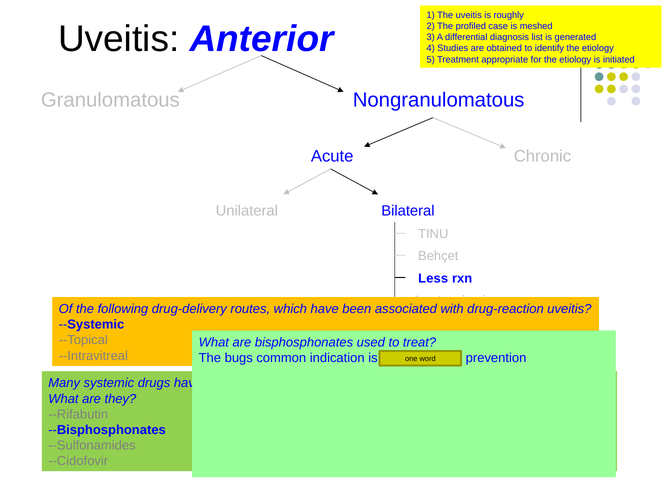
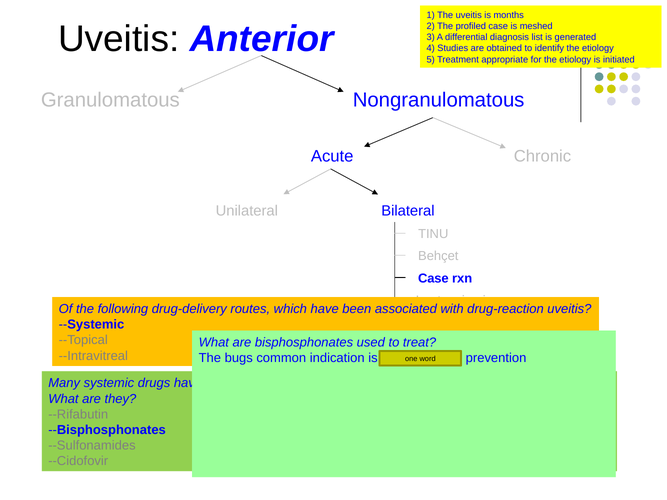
roughly: roughly -> months (509, 15)
Less: Less -> Case (433, 279)
